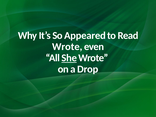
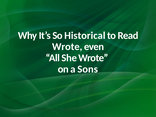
Appeared: Appeared -> Historical (85, 35)
She underline: present -> none (69, 58)
Drop: Drop -> Sons (88, 69)
